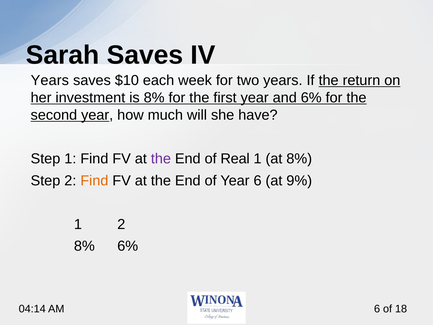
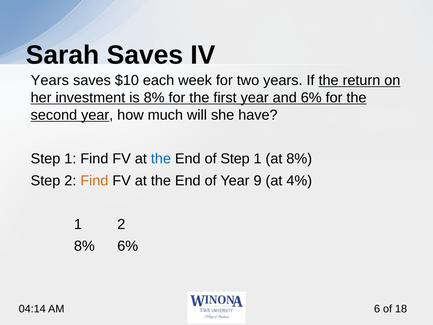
the colour: purple -> blue (161, 159)
of Real: Real -> Step (235, 159)
Year 6: 6 -> 9 (258, 181)
9%: 9% -> 4% (299, 181)
